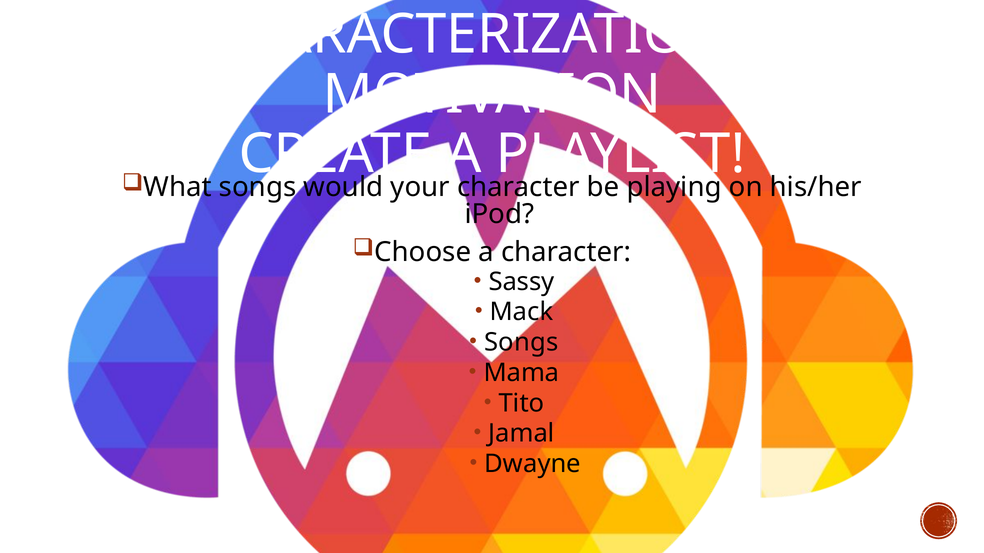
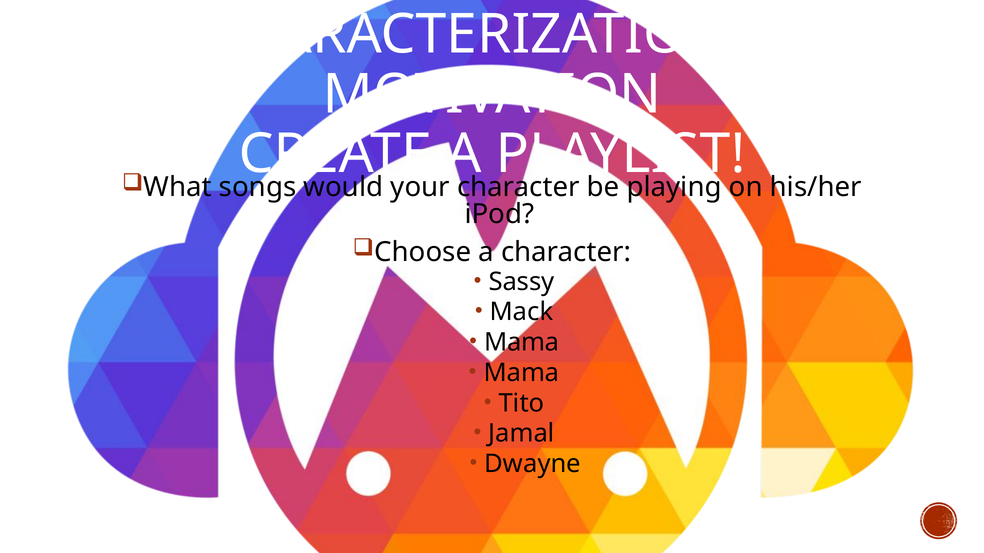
Songs: Songs -> Mama (522, 343)
